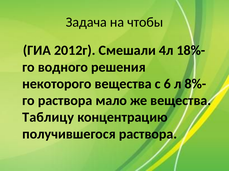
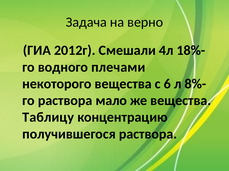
чтобы: чтобы -> верно (145, 22)
решения: решения -> плечами (118, 67)
